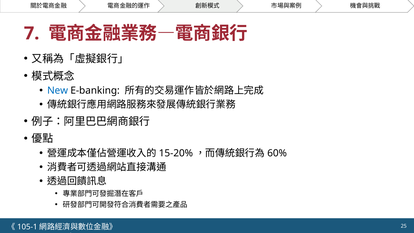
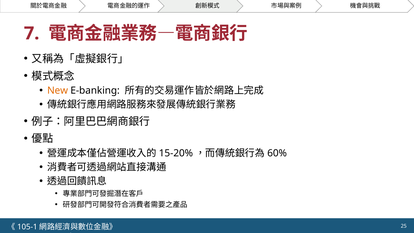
New colour: blue -> orange (58, 91)
